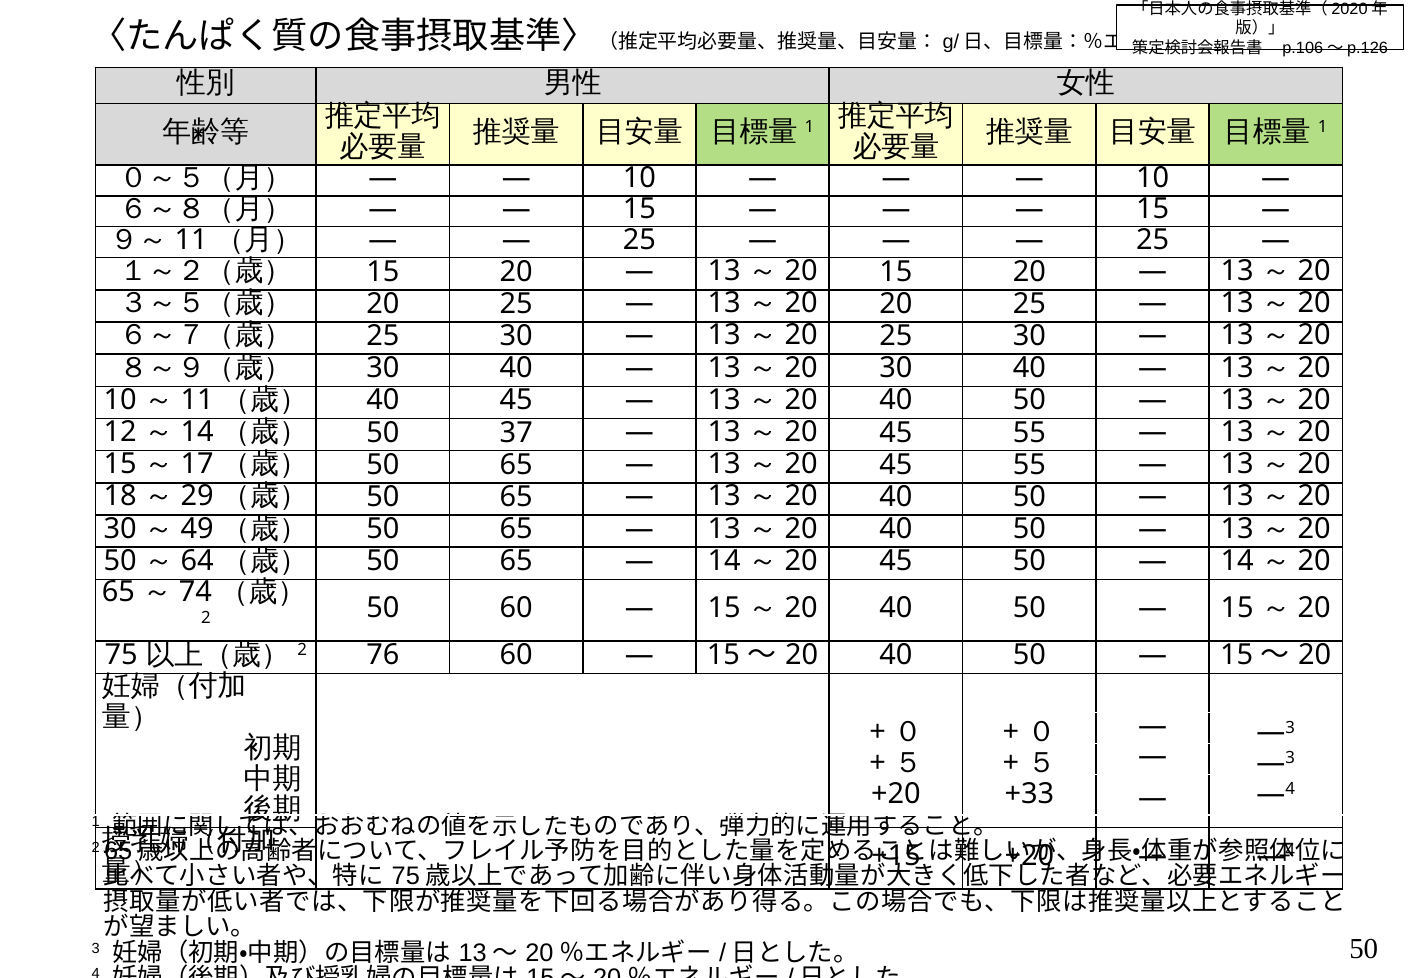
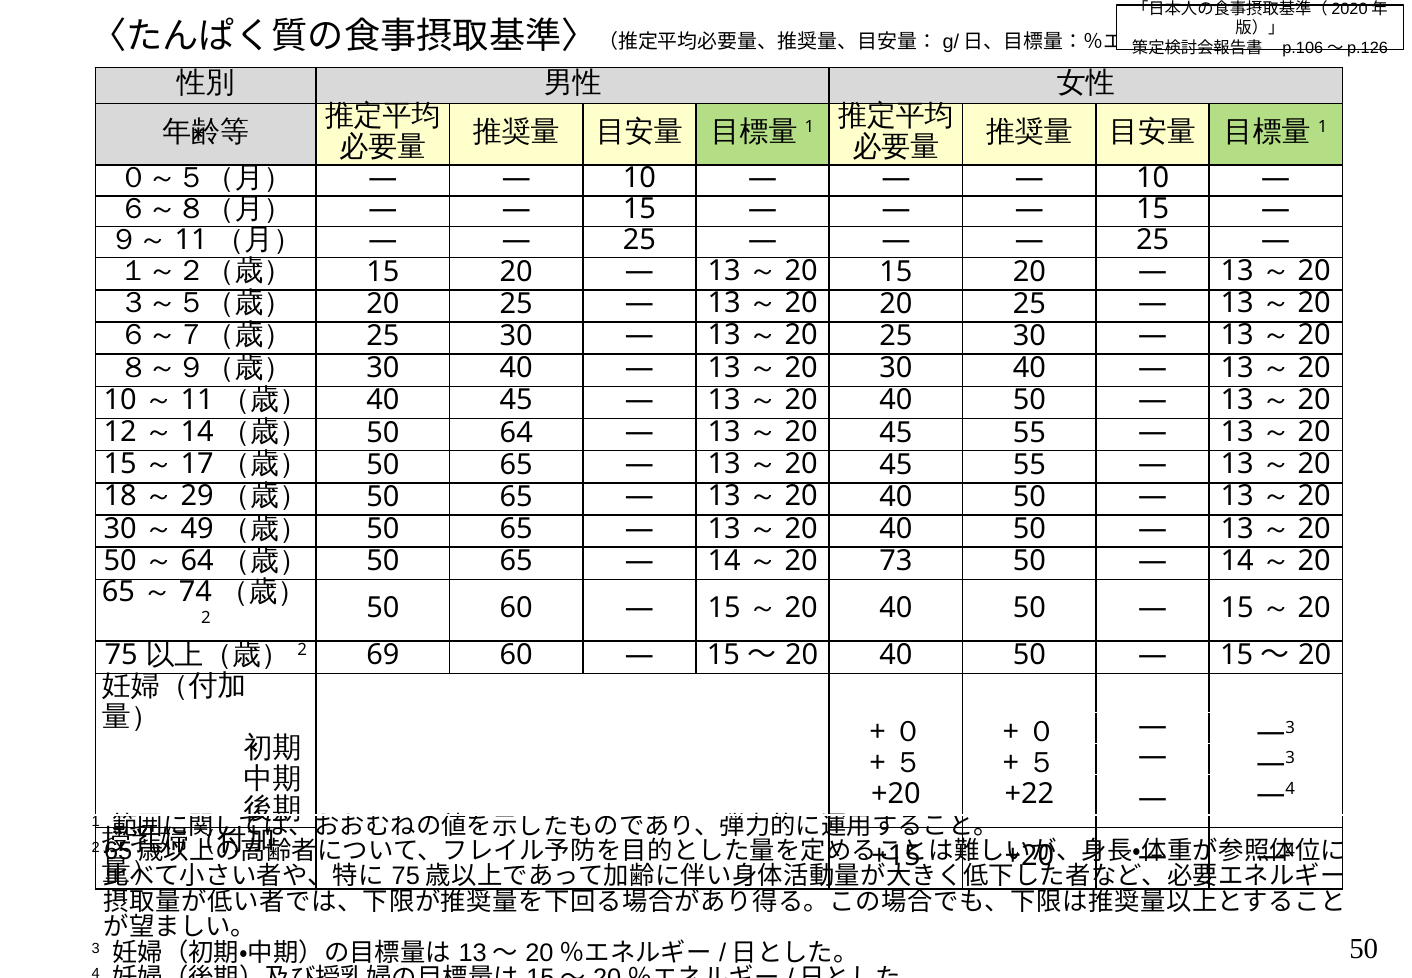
37: 37 -> 64 (516, 432)
45: 45 -> 73 (896, 561)
76: 76 -> 69 (383, 655)
+33: +33 -> +22 (1029, 794)
